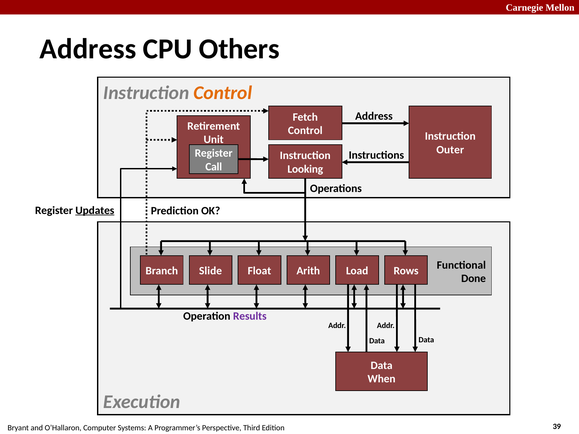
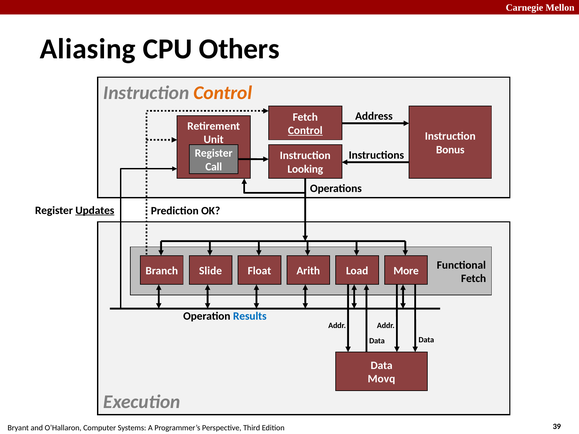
Address: Address -> Aliasing (88, 49)
Control underline: none -> present (305, 131)
Outer: Outer -> Bonus (450, 150)
Rows: Rows -> More (406, 271)
Done: Done -> Fetch (474, 279)
Results colour: purple -> blue (250, 316)
When: When -> Movq (381, 379)
